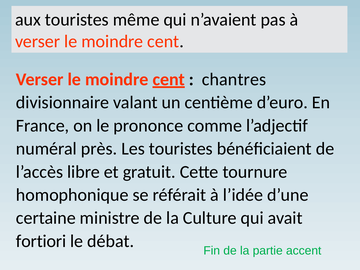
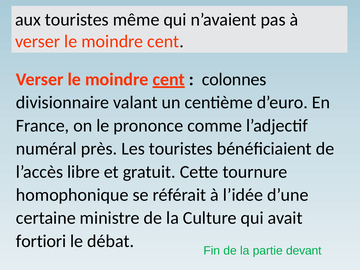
chantres: chantres -> colonnes (234, 79)
accent: accent -> devant (304, 251)
